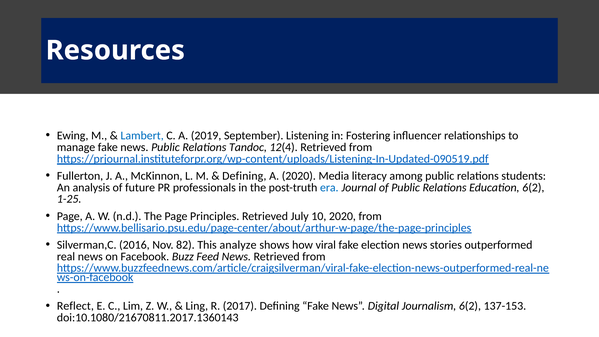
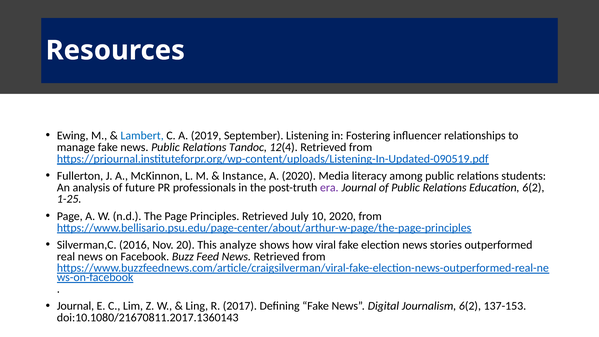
Defining: Defining -> Instance (244, 176)
era colour: blue -> purple (329, 187)
82: 82 -> 20 (185, 245)
Reflect: Reflect -> Journal (75, 306)
